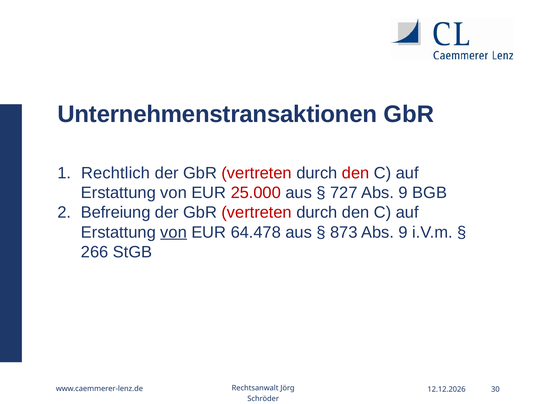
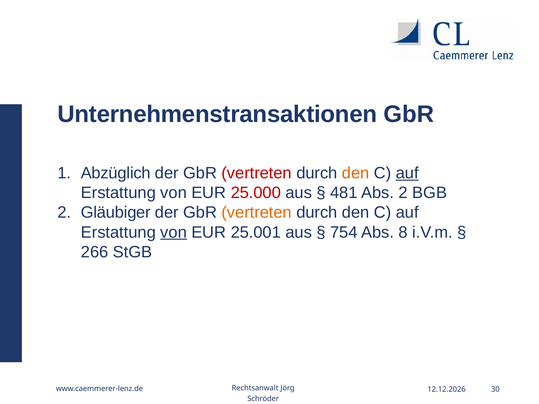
Rechtlich: Rechtlich -> Abzüglich (116, 173)
den colour: red -> orange (356, 173)
auf underline: none -> present (407, 173)
727: 727 -> 481 (344, 193)
9: 9 -> 2 (403, 193)
Befreiung: Befreiung -> Gläubiger (116, 213)
vertreten colour: red -> orange (257, 213)
64.478: 64.478 -> 25.001 (256, 232)
873: 873 -> 754 (344, 232)
9: 9 -> 8 (403, 232)
